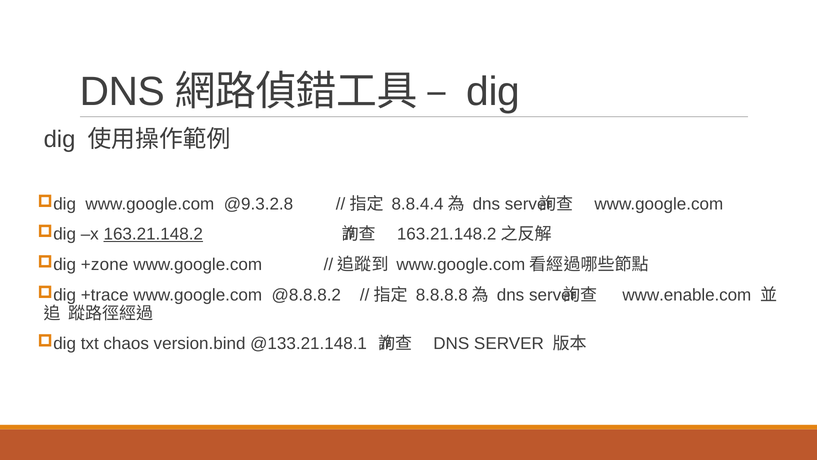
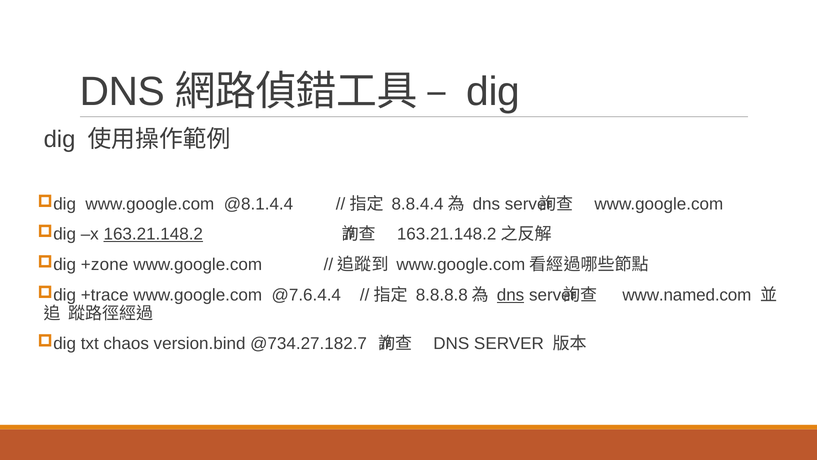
@9.3.2.8: @9.3.2.8 -> @8.1.4.4 (258, 204)
@8.8.8.2: @8.8.8.2 -> @7.6.4.4 (306, 295)
dns underline: none -> present (511, 295)
www.enable.com: www.enable.com -> www.named.com (687, 295)
@133.21.148.1: @133.21.148.1 -> @734.27.182.7 (309, 343)
